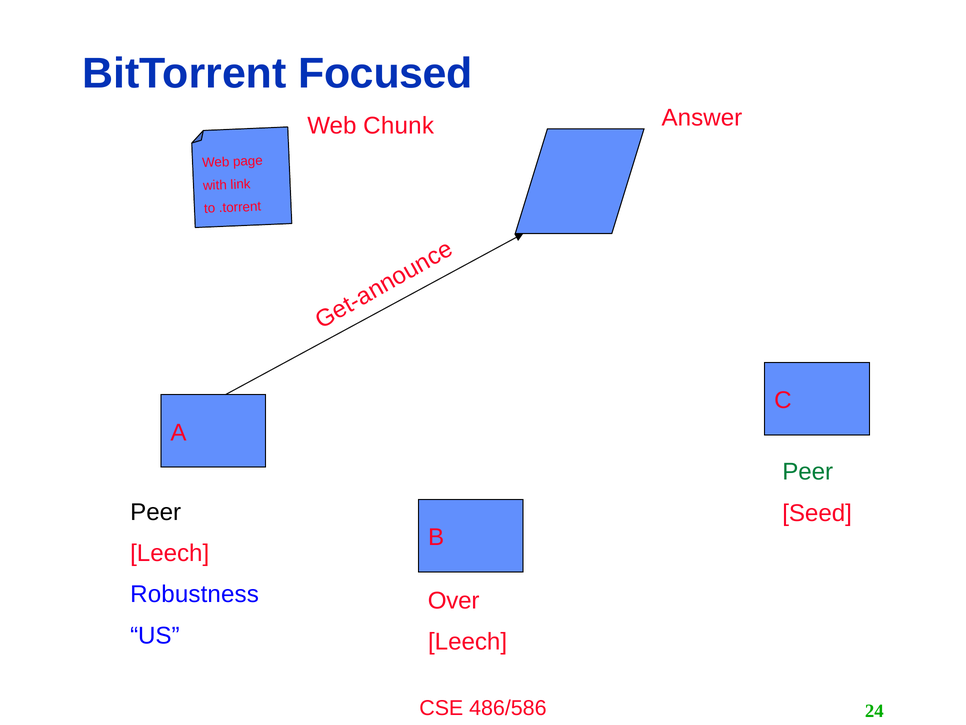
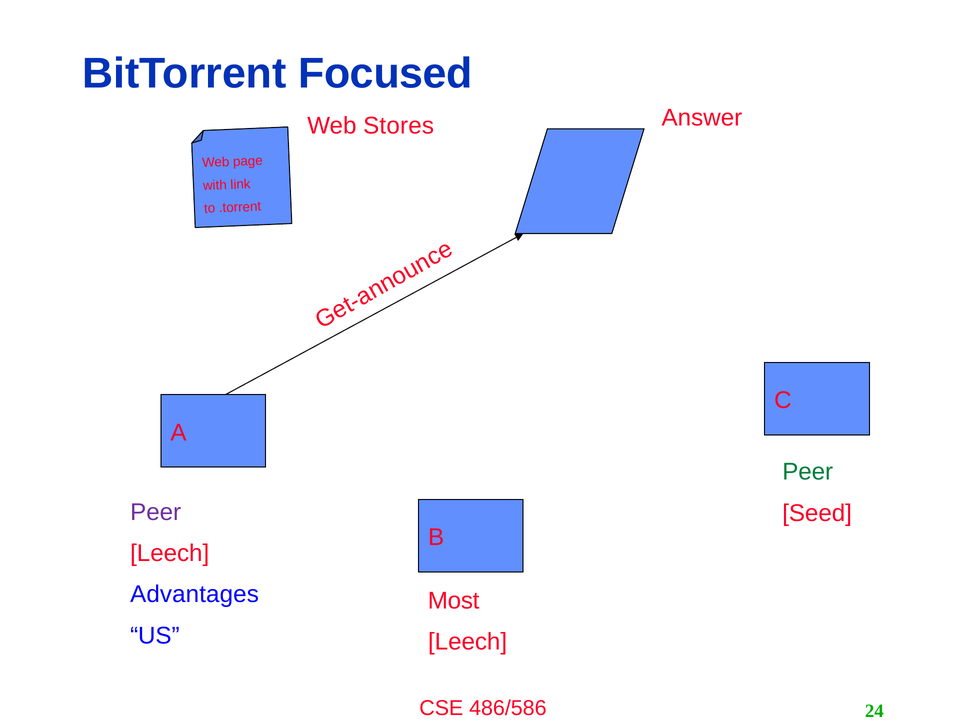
Chunk: Chunk -> Stores (399, 126)
Peer colour: black -> purple (156, 512)
Robustness: Robustness -> Advantages (195, 594)
Over: Over -> Most (454, 600)
